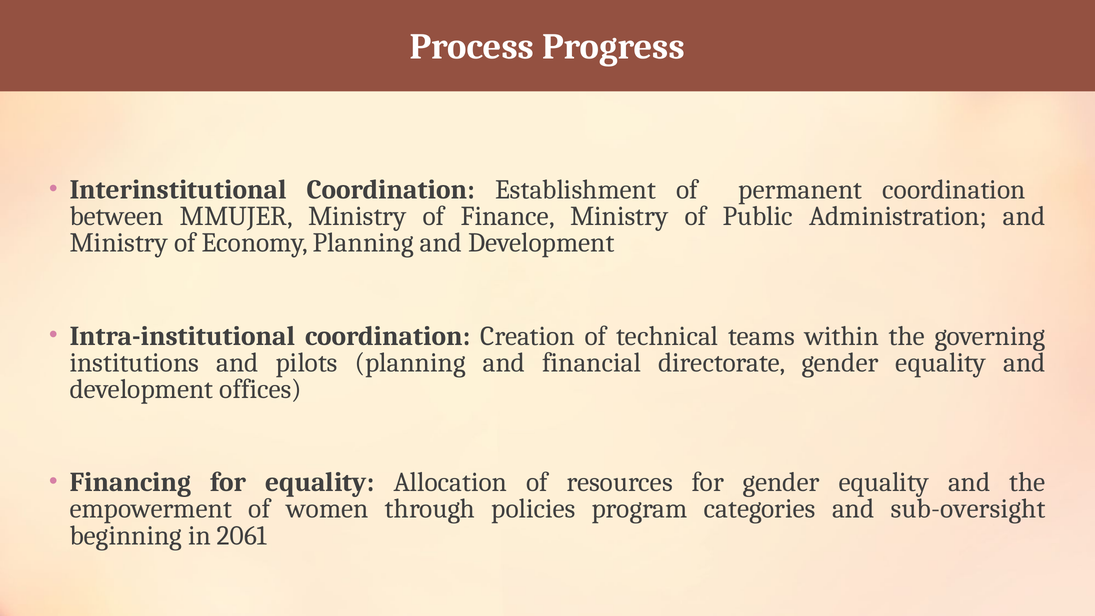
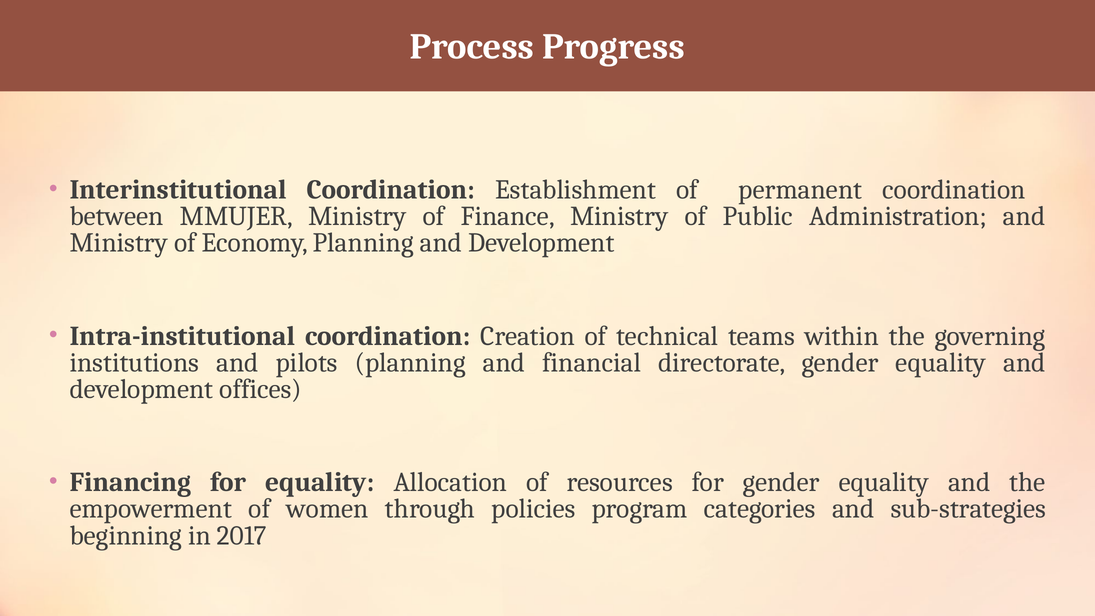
sub-oversight: sub-oversight -> sub-strategies (968, 509)
2061: 2061 -> 2017 (242, 536)
